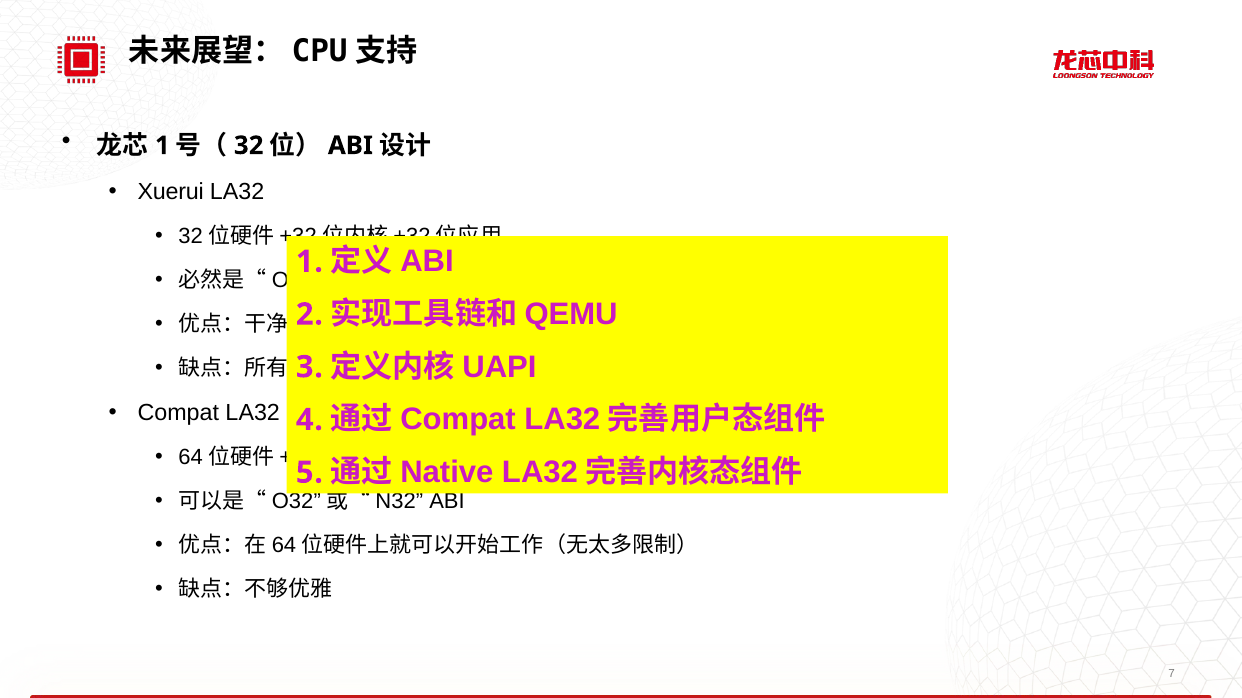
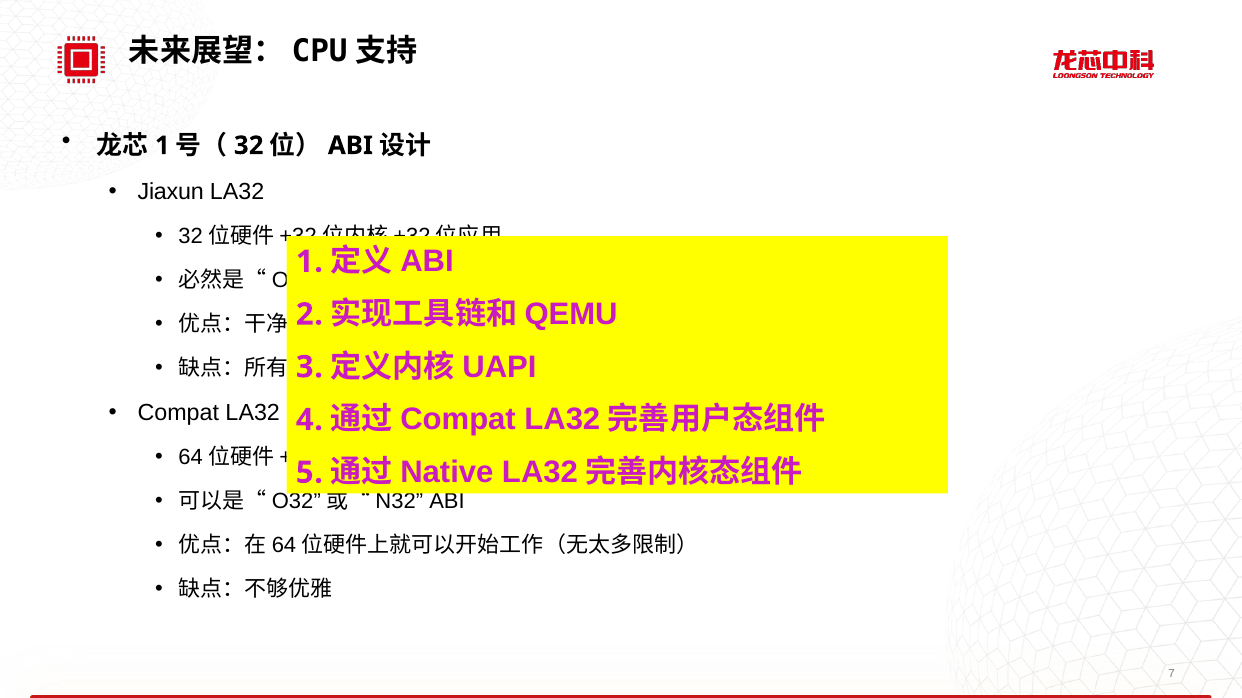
Xuerui: Xuerui -> Jiaxun (171, 192)
